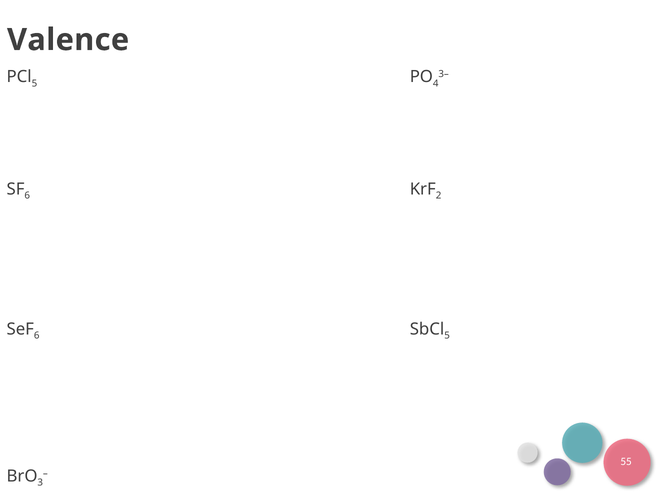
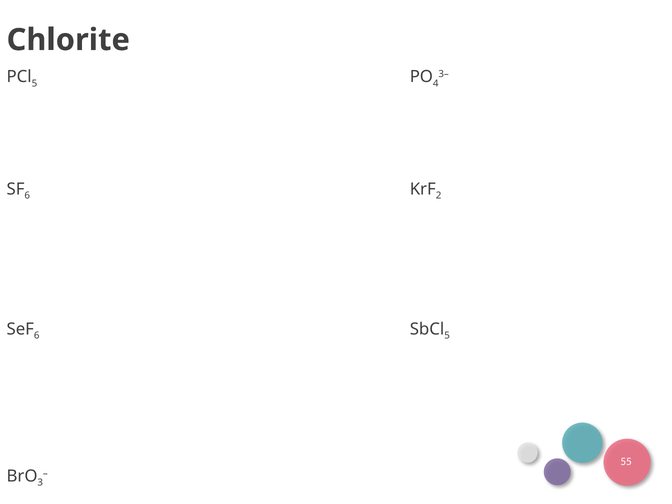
Valence: Valence -> Chlorite (68, 40)
